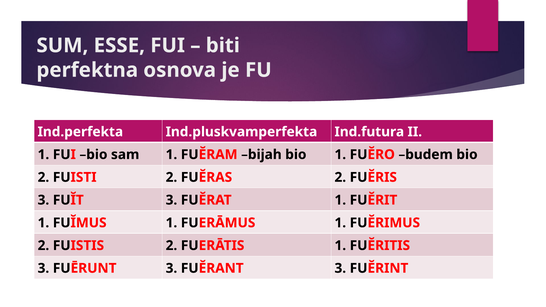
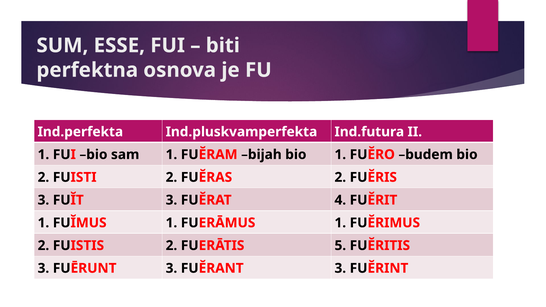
FUĔRAT 1: 1 -> 4 (340, 200)
FUERĀTIS 1: 1 -> 5 (340, 246)
